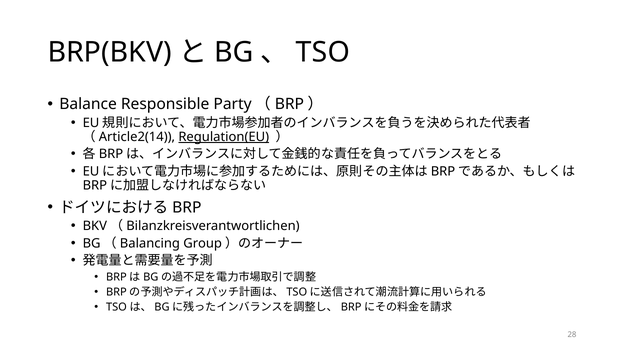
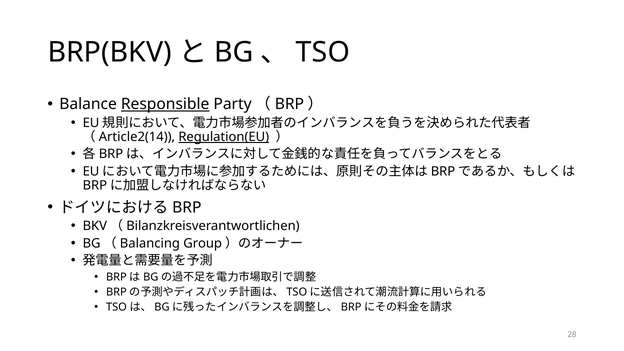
Responsible underline: none -> present (165, 104)
